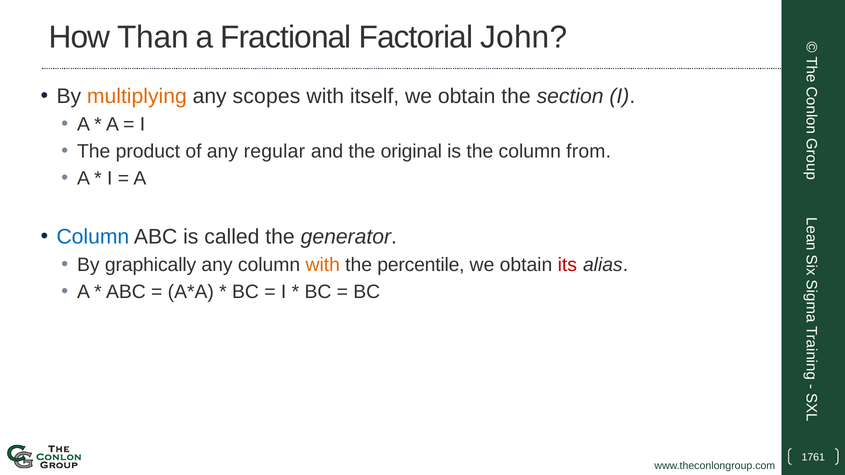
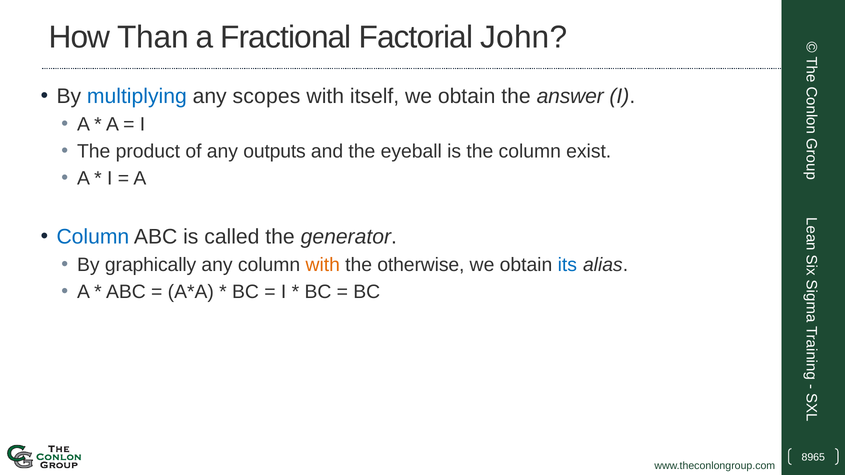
multiplying colour: orange -> blue (137, 97)
section: section -> answer (570, 97)
regular: regular -> outputs (275, 152)
original: original -> eyeball (411, 152)
from: from -> exist (589, 152)
percentile: percentile -> otherwise (421, 265)
its colour: red -> blue (567, 265)
1761: 1761 -> 8965 (813, 458)
